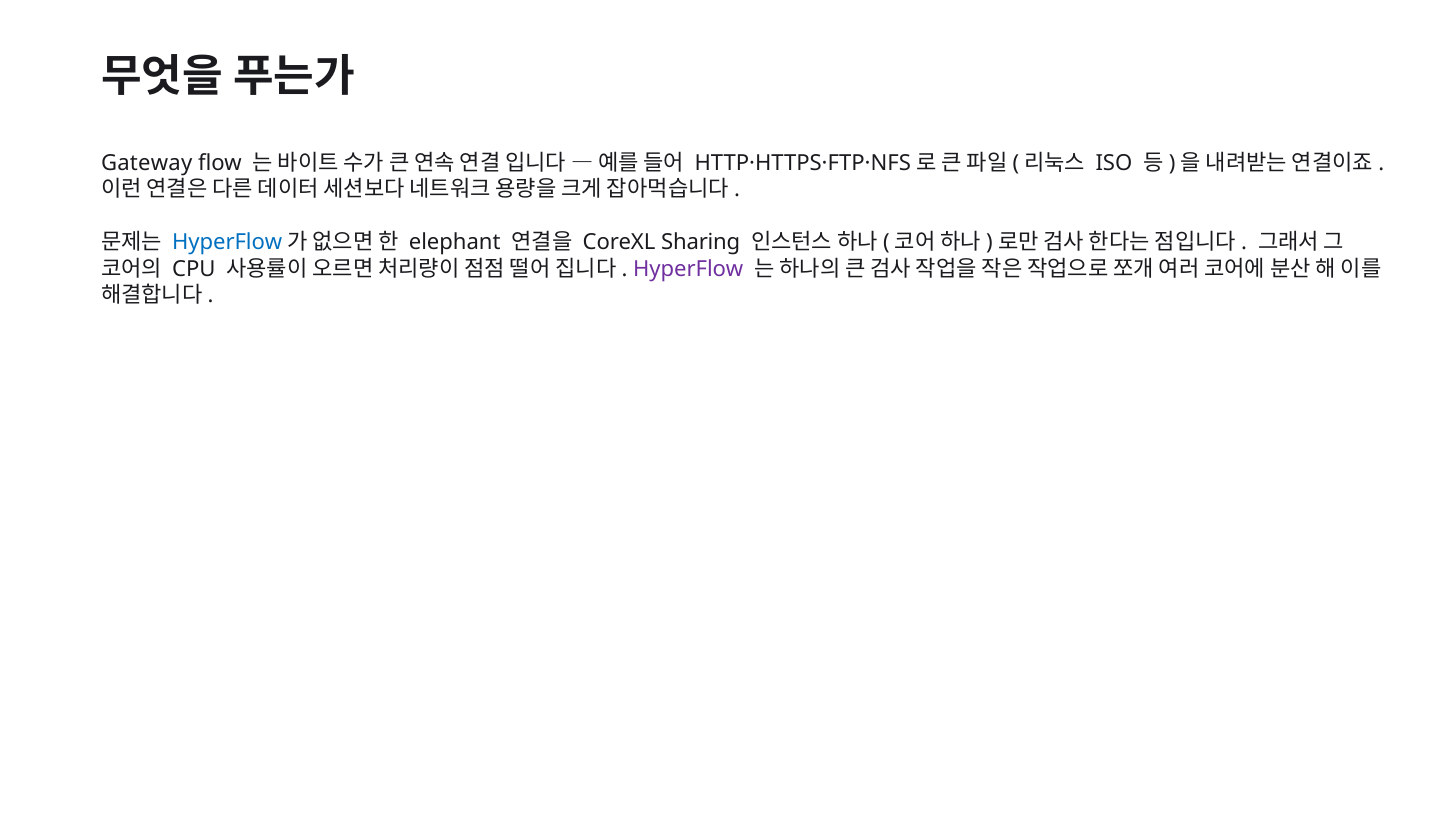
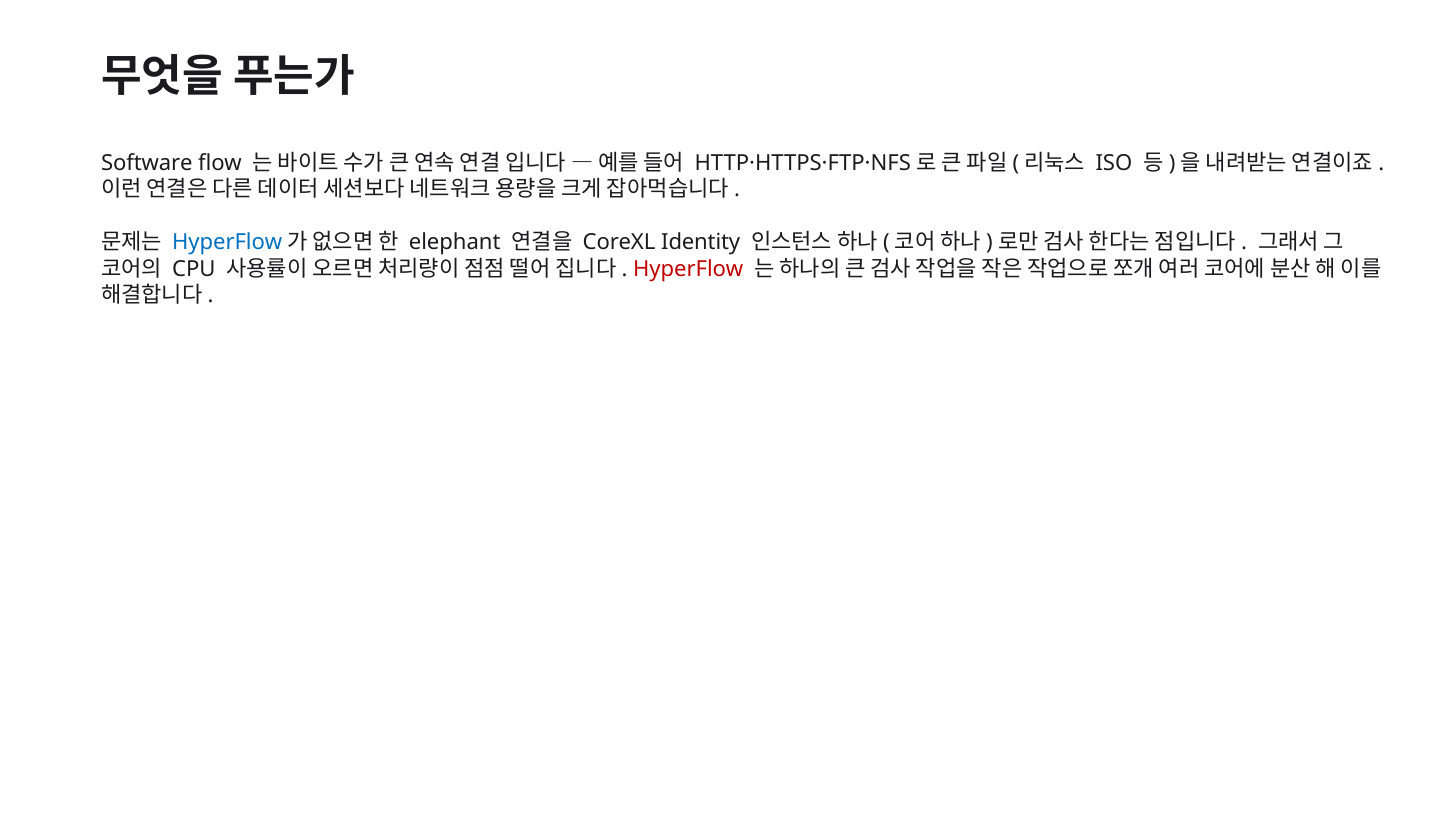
Gateway: Gateway -> Software (147, 163)
Sharing: Sharing -> Identity (701, 242)
HyperFlow colour: purple -> red (688, 269)
